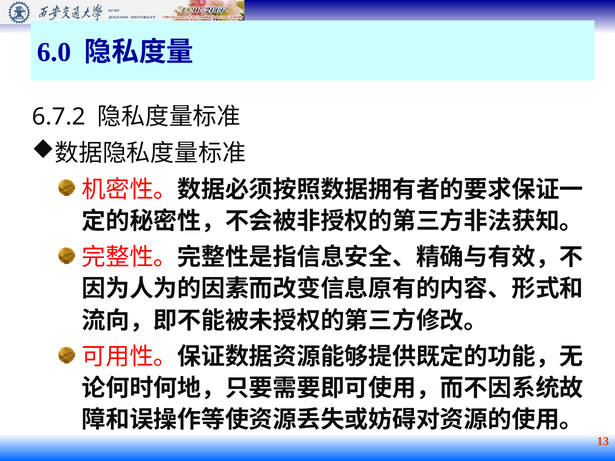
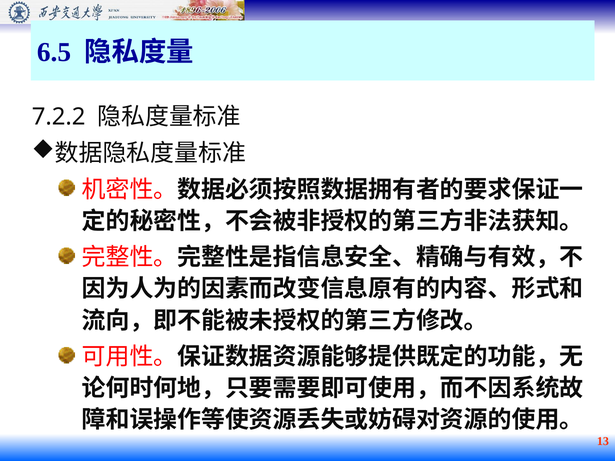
6.0: 6.0 -> 6.5 (54, 52)
6.7.2: 6.7.2 -> 7.2.2 (59, 117)
